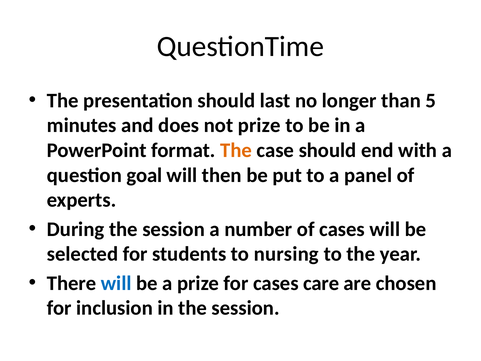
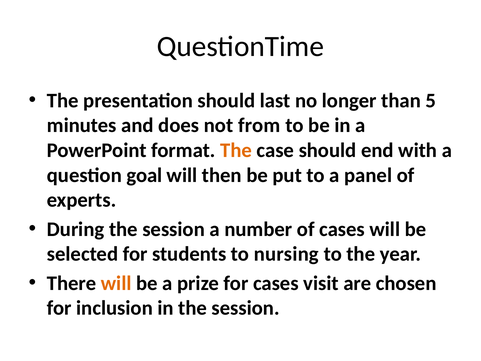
not prize: prize -> from (259, 125)
will colour: blue -> orange (116, 283)
care: care -> visit (321, 283)
